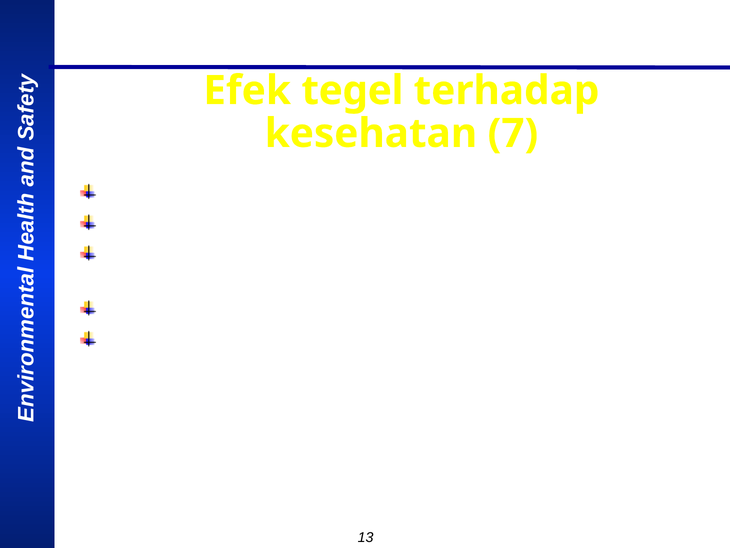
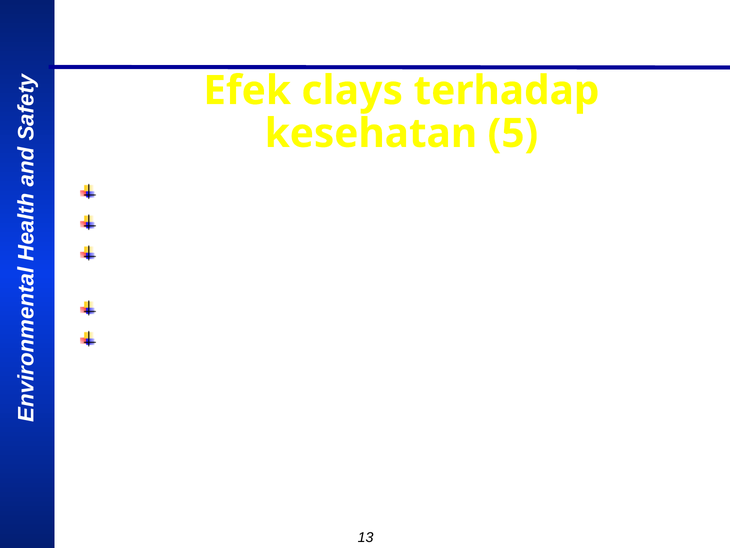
tegel: tegel -> clays (352, 91)
7: 7 -> 5 (513, 133)
